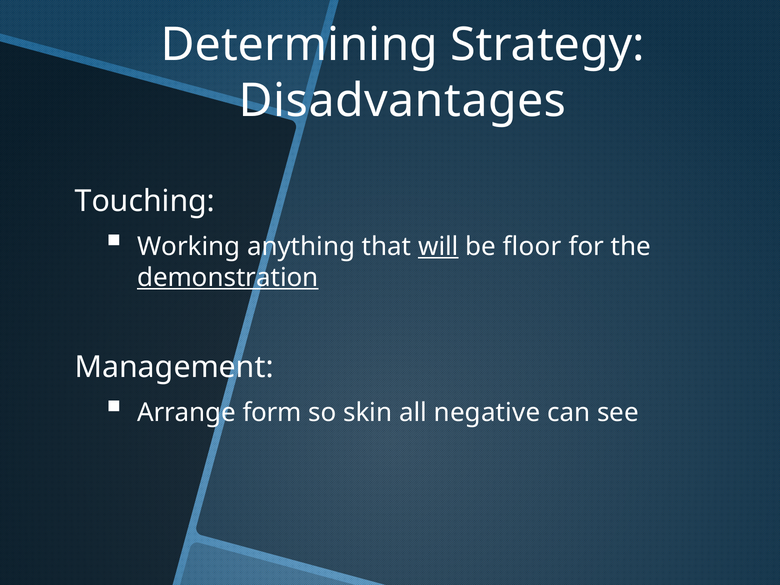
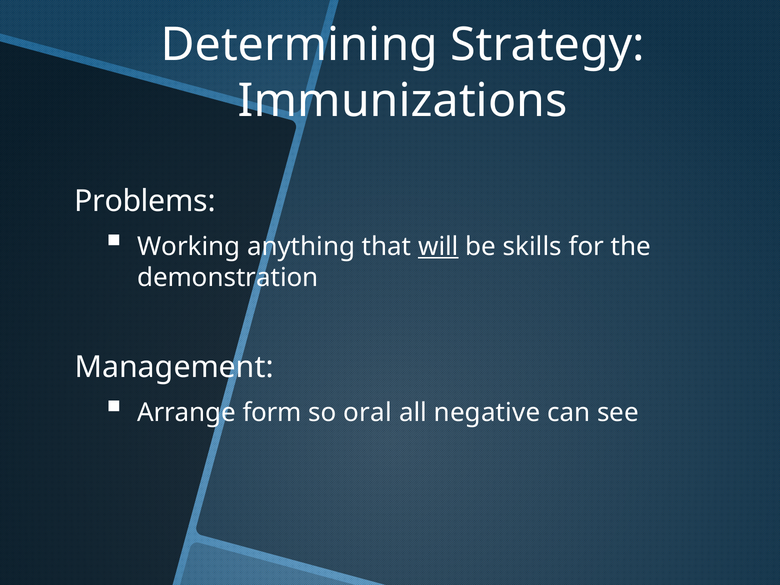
Disadvantages: Disadvantages -> Immunizations (403, 101)
Touching: Touching -> Problems (145, 201)
floor: floor -> skills (532, 246)
demonstration underline: present -> none (228, 278)
skin: skin -> oral (368, 412)
